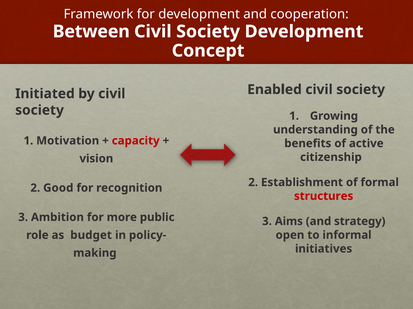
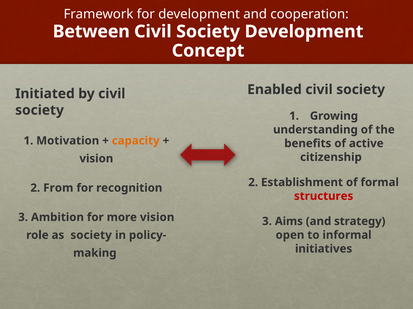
capacity colour: red -> orange (136, 141)
Good: Good -> From (58, 188)
more public: public -> vision (157, 218)
as budget: budget -> society (91, 236)
